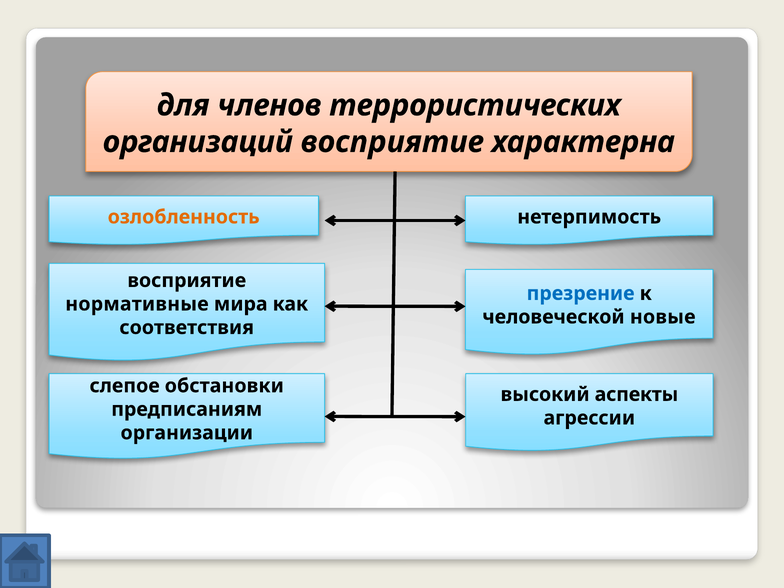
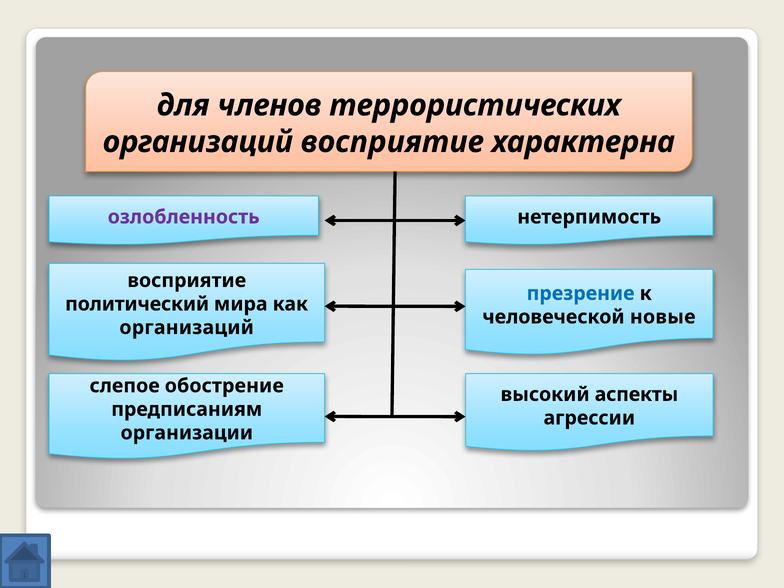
озлобленность colour: orange -> purple (184, 217)
нормативные: нормативные -> политический (137, 304)
соответствия: соответствия -> организаций (187, 328)
обстановки: обстановки -> обострение (224, 386)
